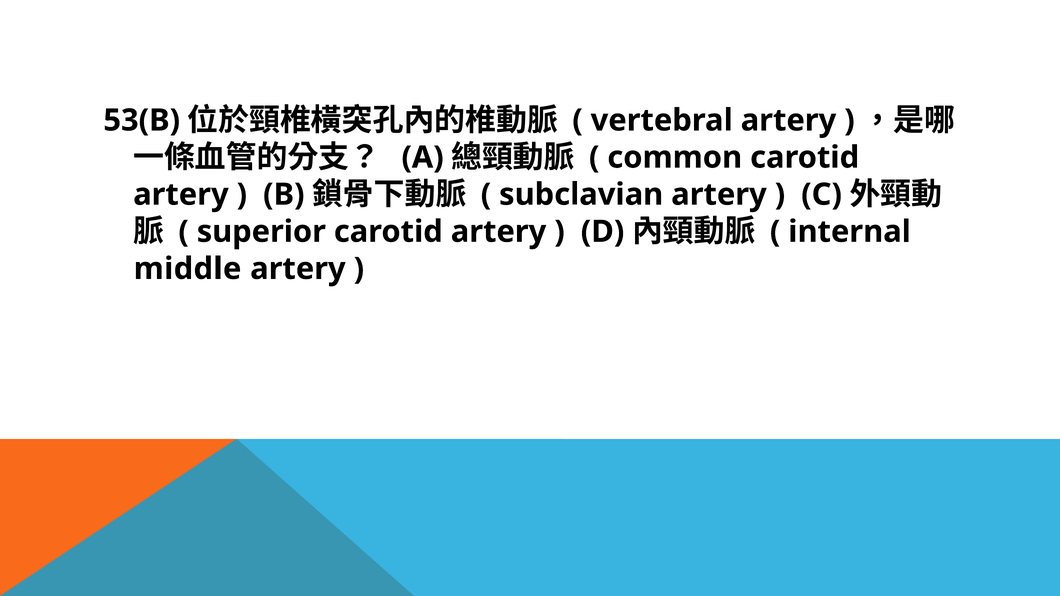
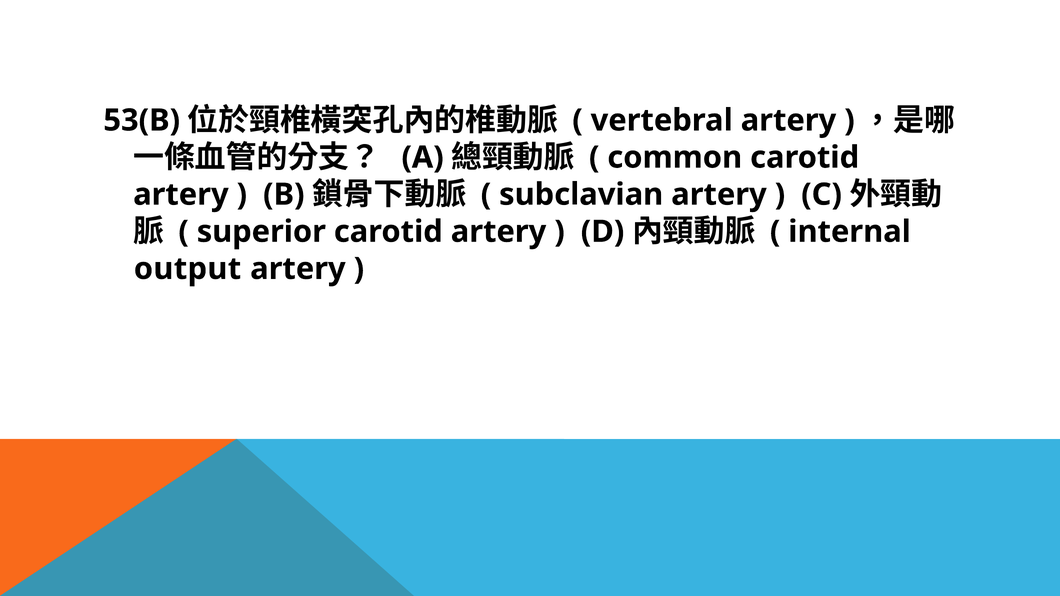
middle: middle -> output (188, 269)
